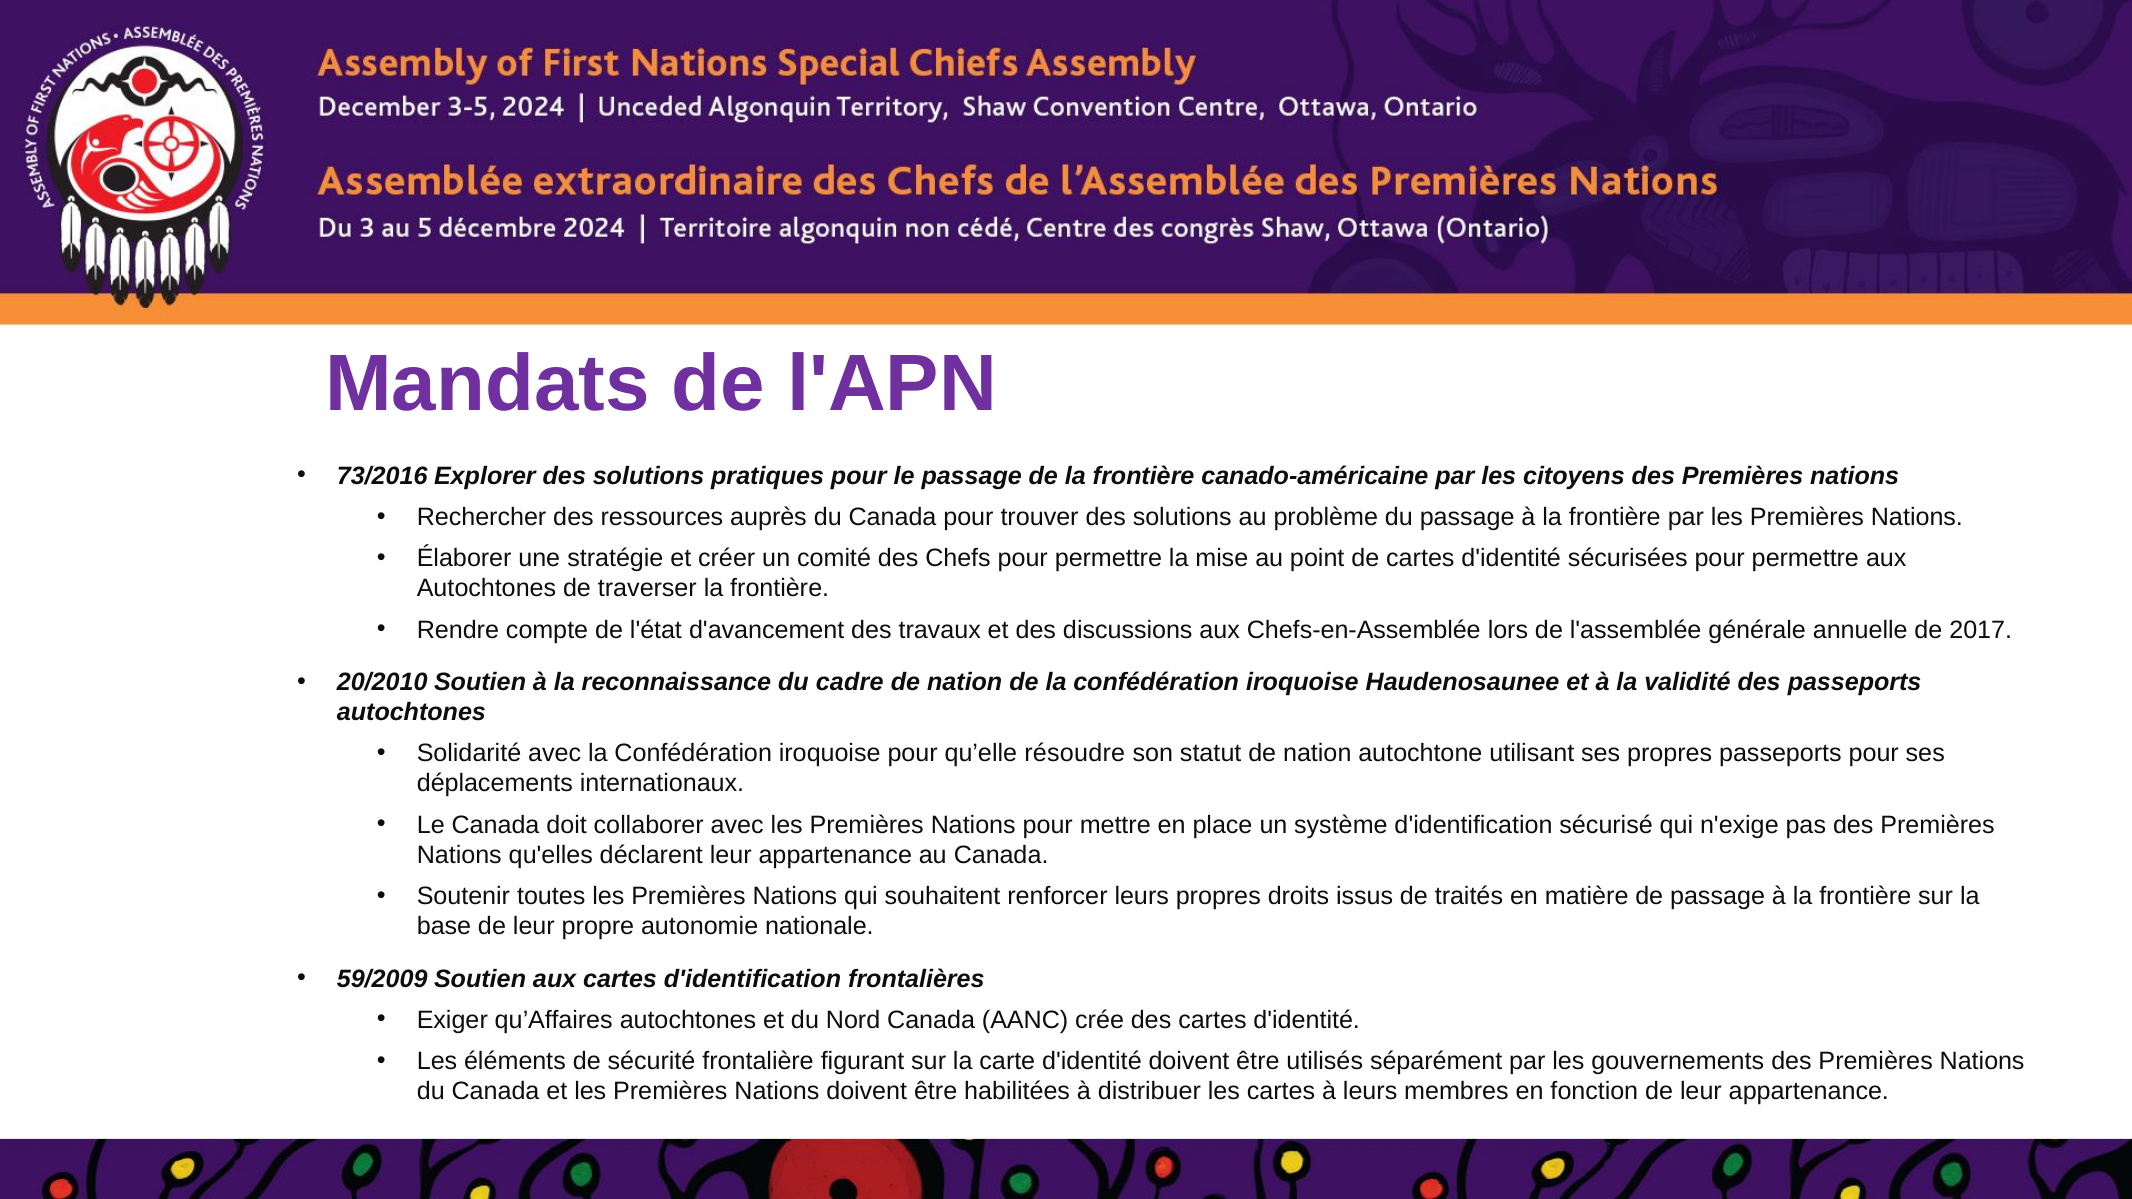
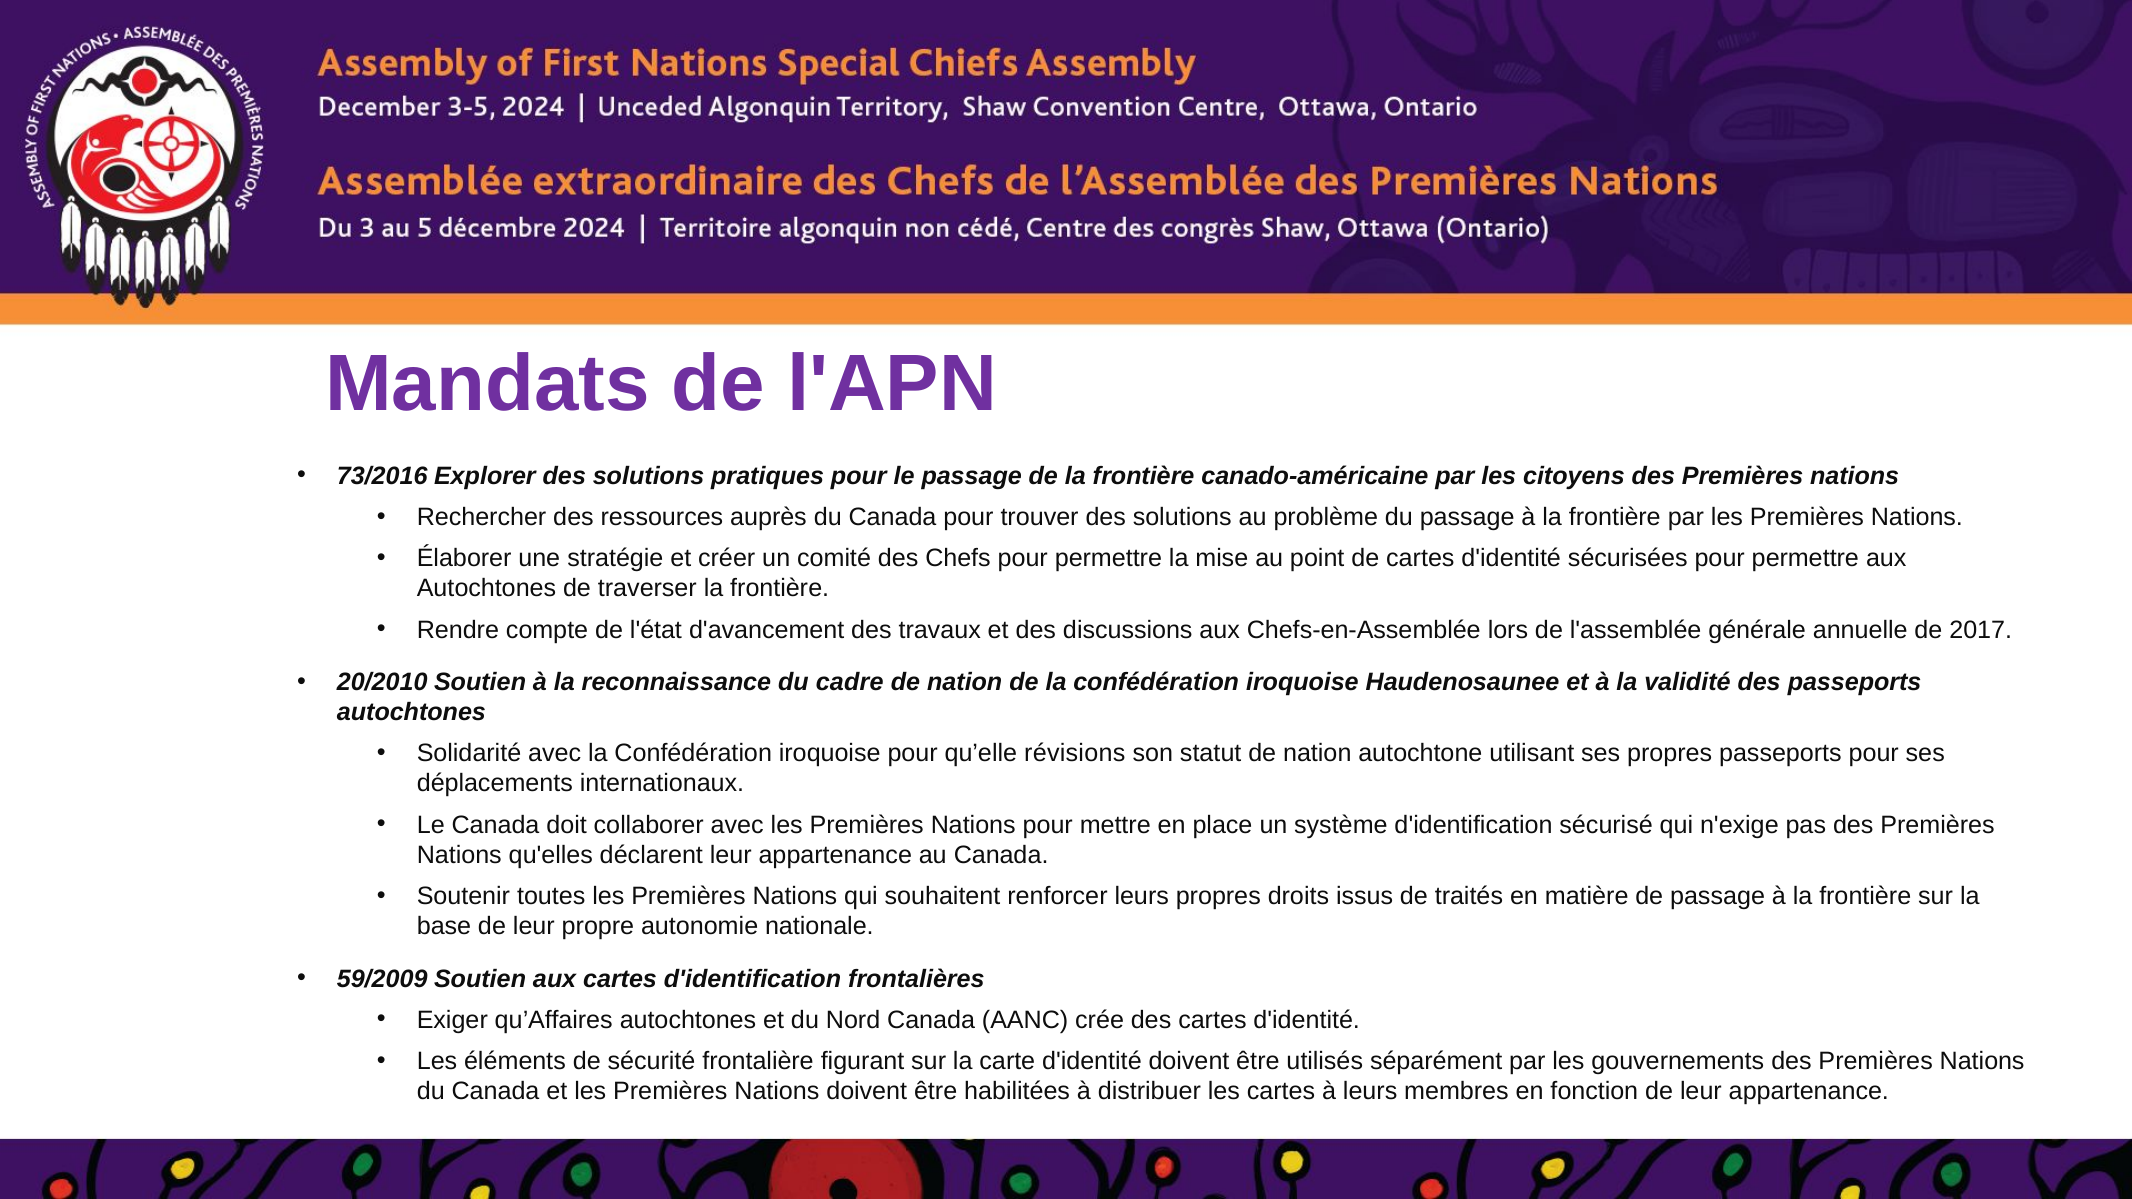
résoudre: résoudre -> révisions (1075, 754)
